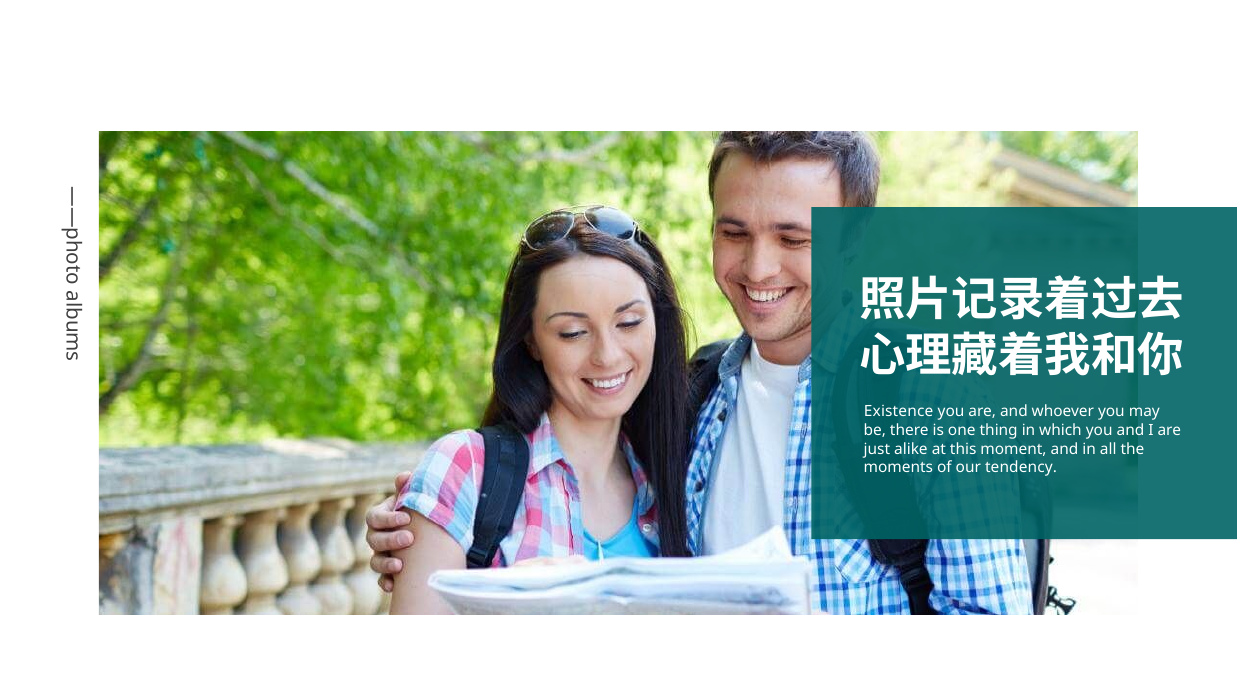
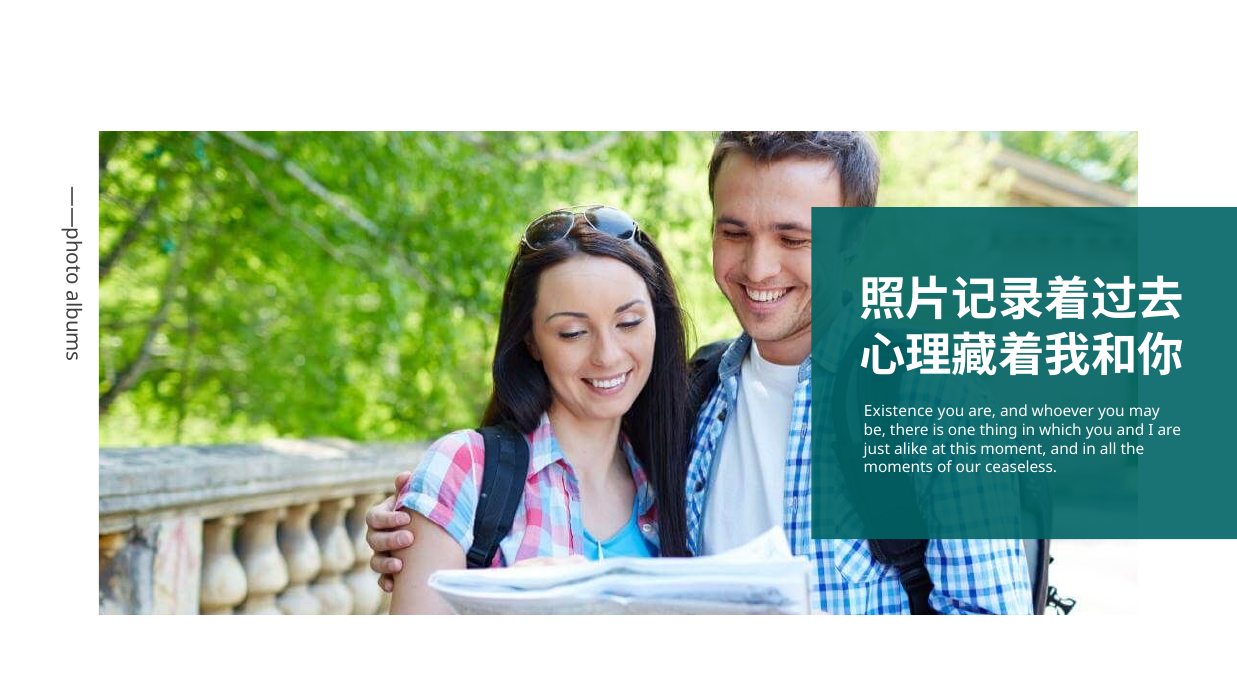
tendency: tendency -> ceaseless (1021, 467)
